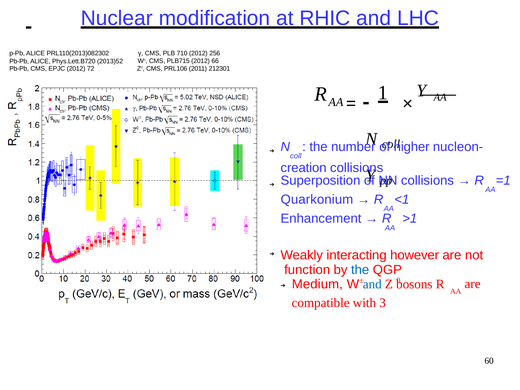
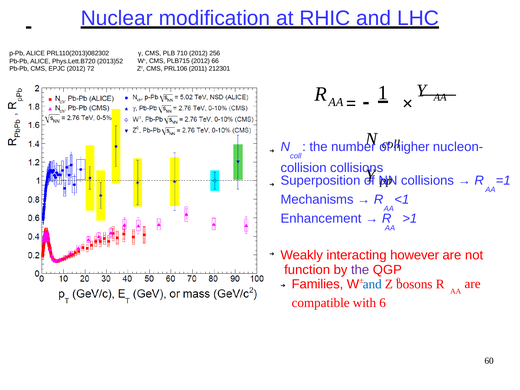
creation: creation -> collision (304, 168)
Quarkonium: Quarkonium -> Mechanisms (317, 199)
the colour: blue -> purple (360, 269)
Medium: Medium -> Families (317, 284)
3: 3 -> 6 (383, 303)
